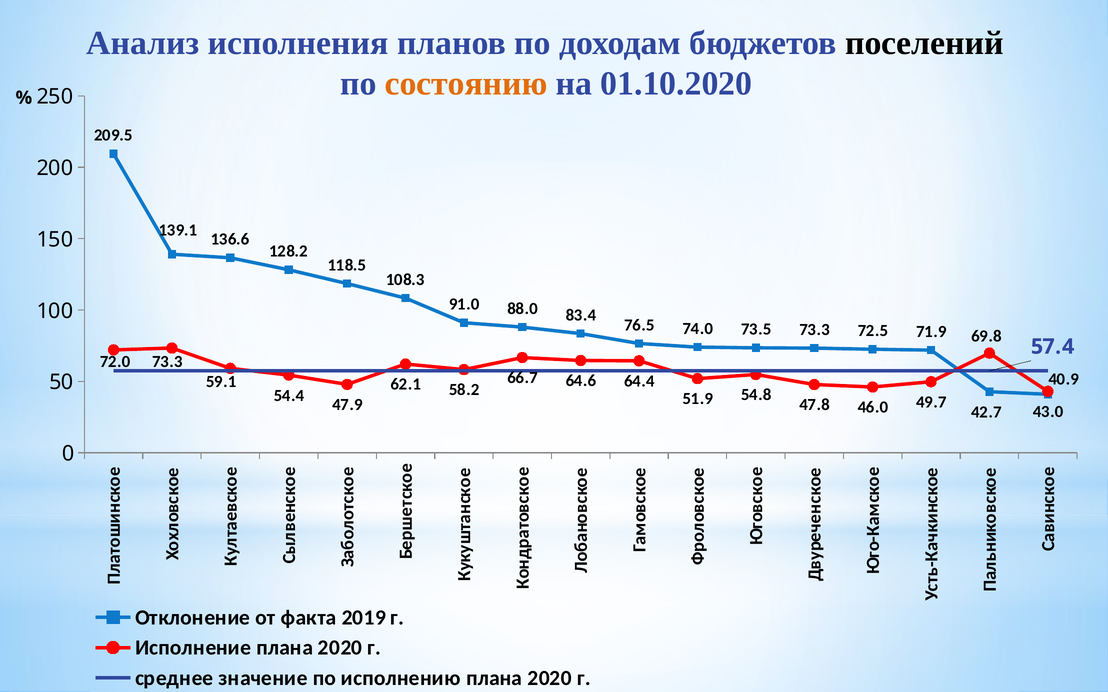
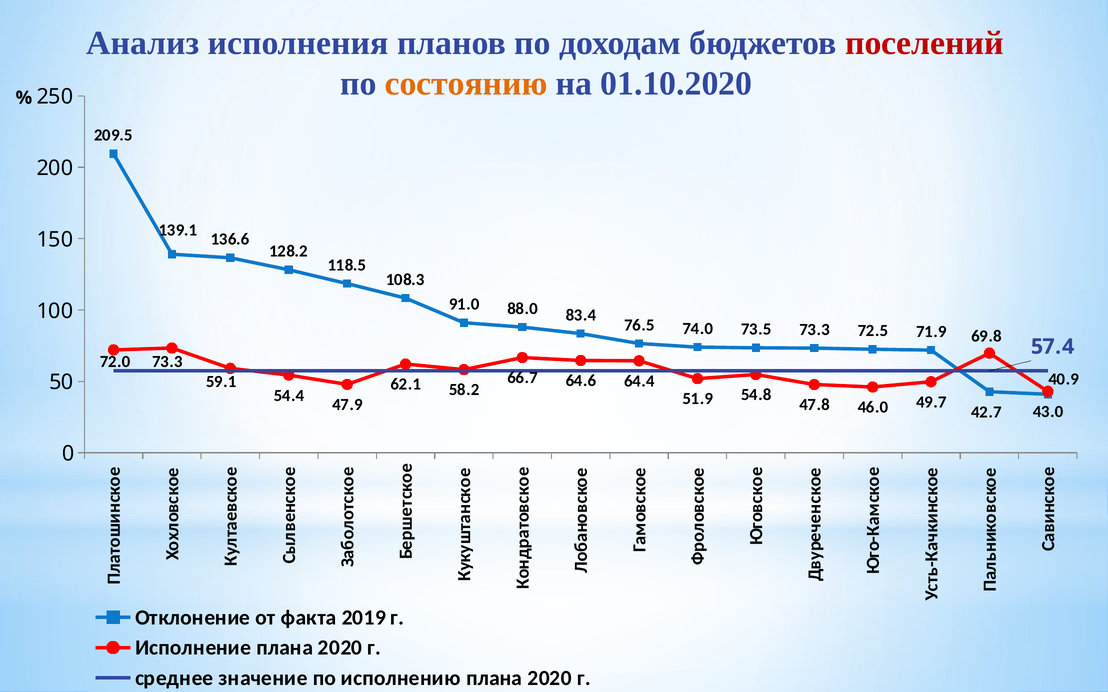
поселений colour: black -> red (925, 43)
